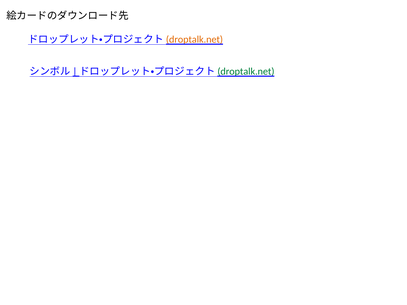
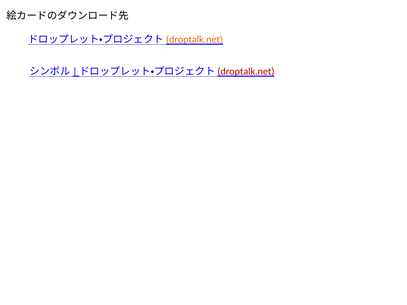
droptalk.net colour: green -> red (246, 72)
